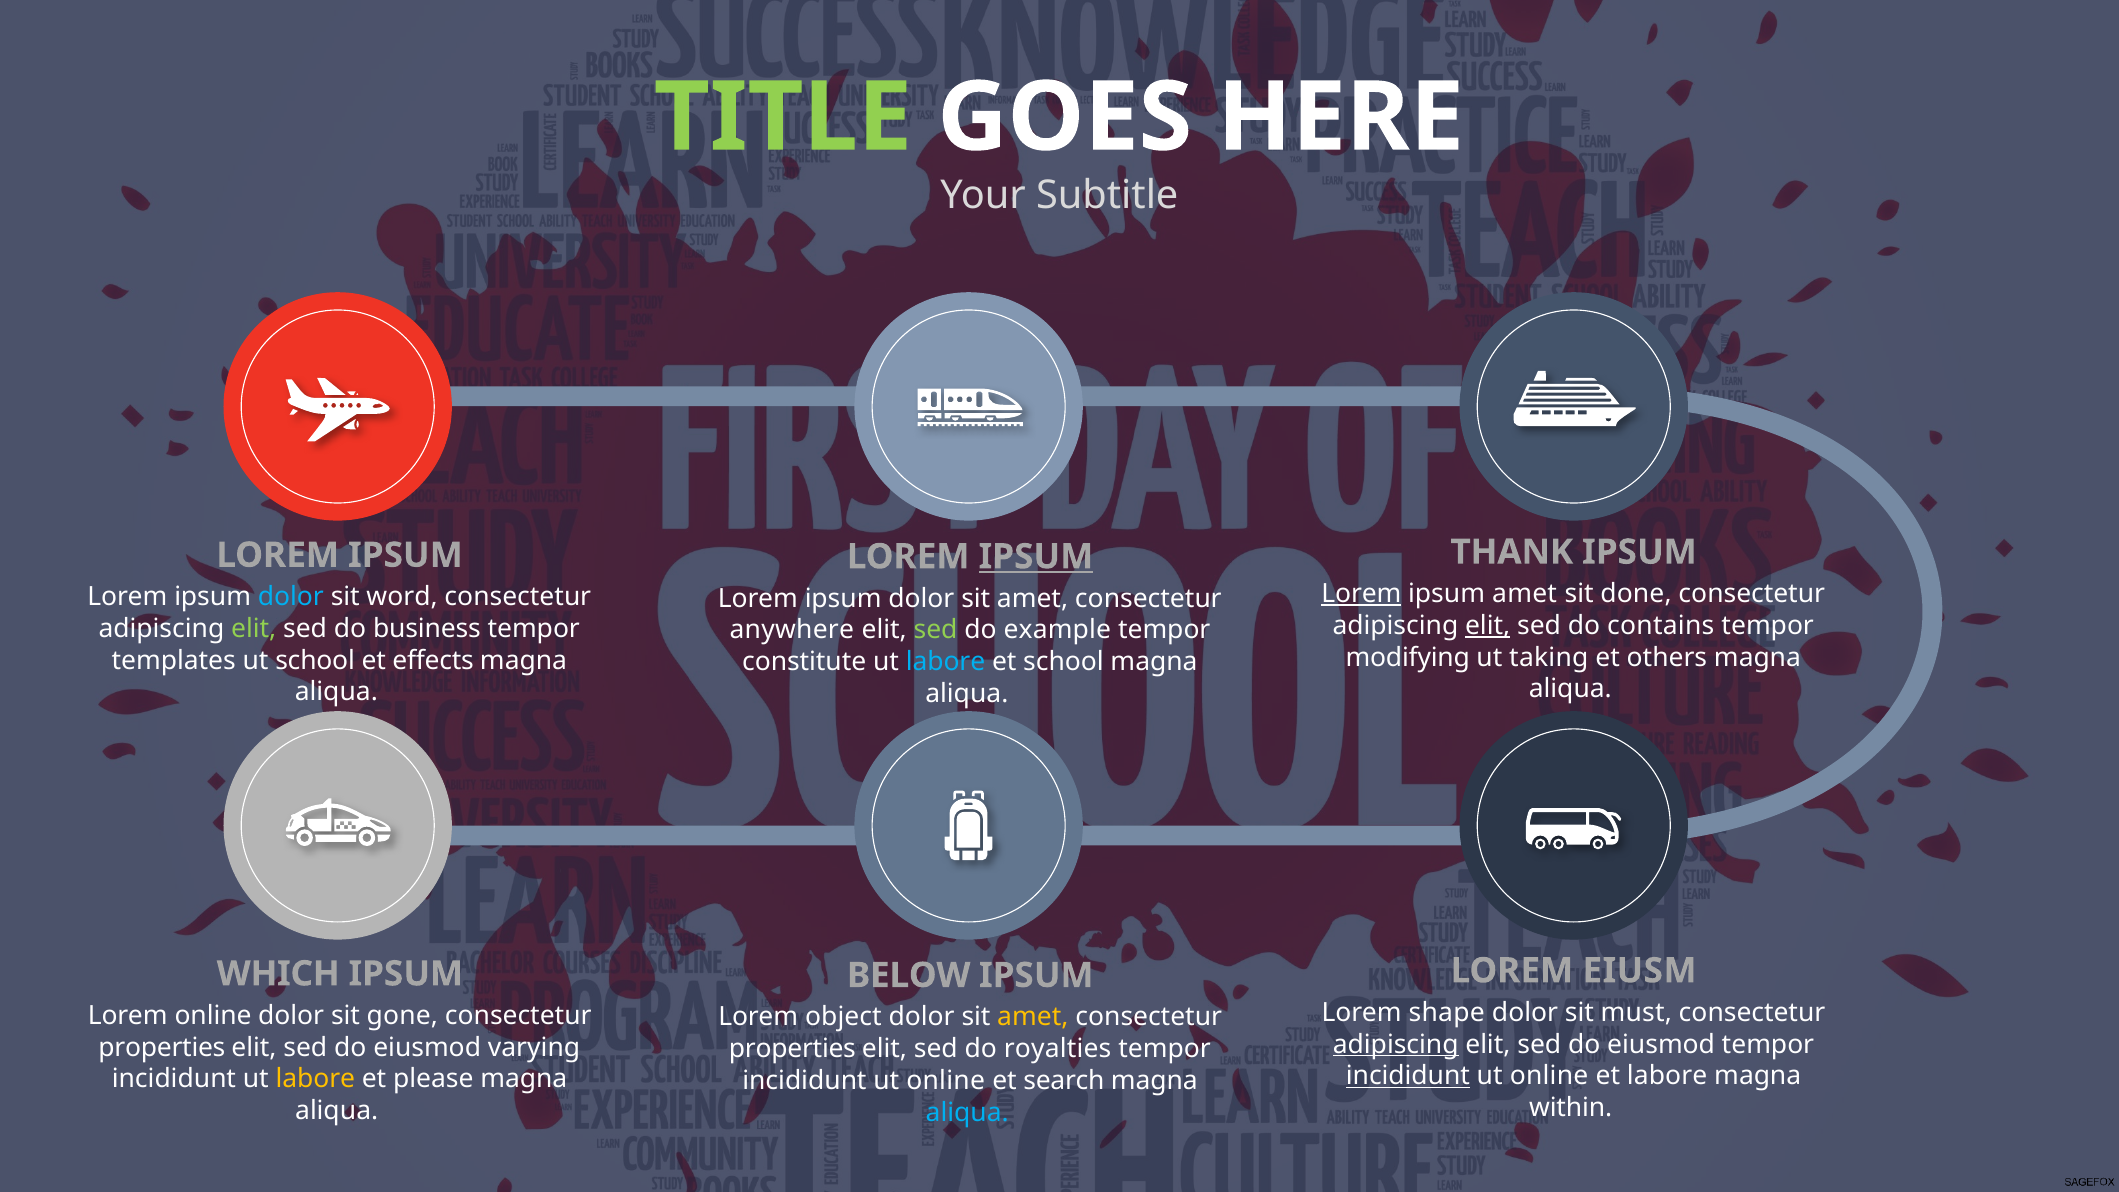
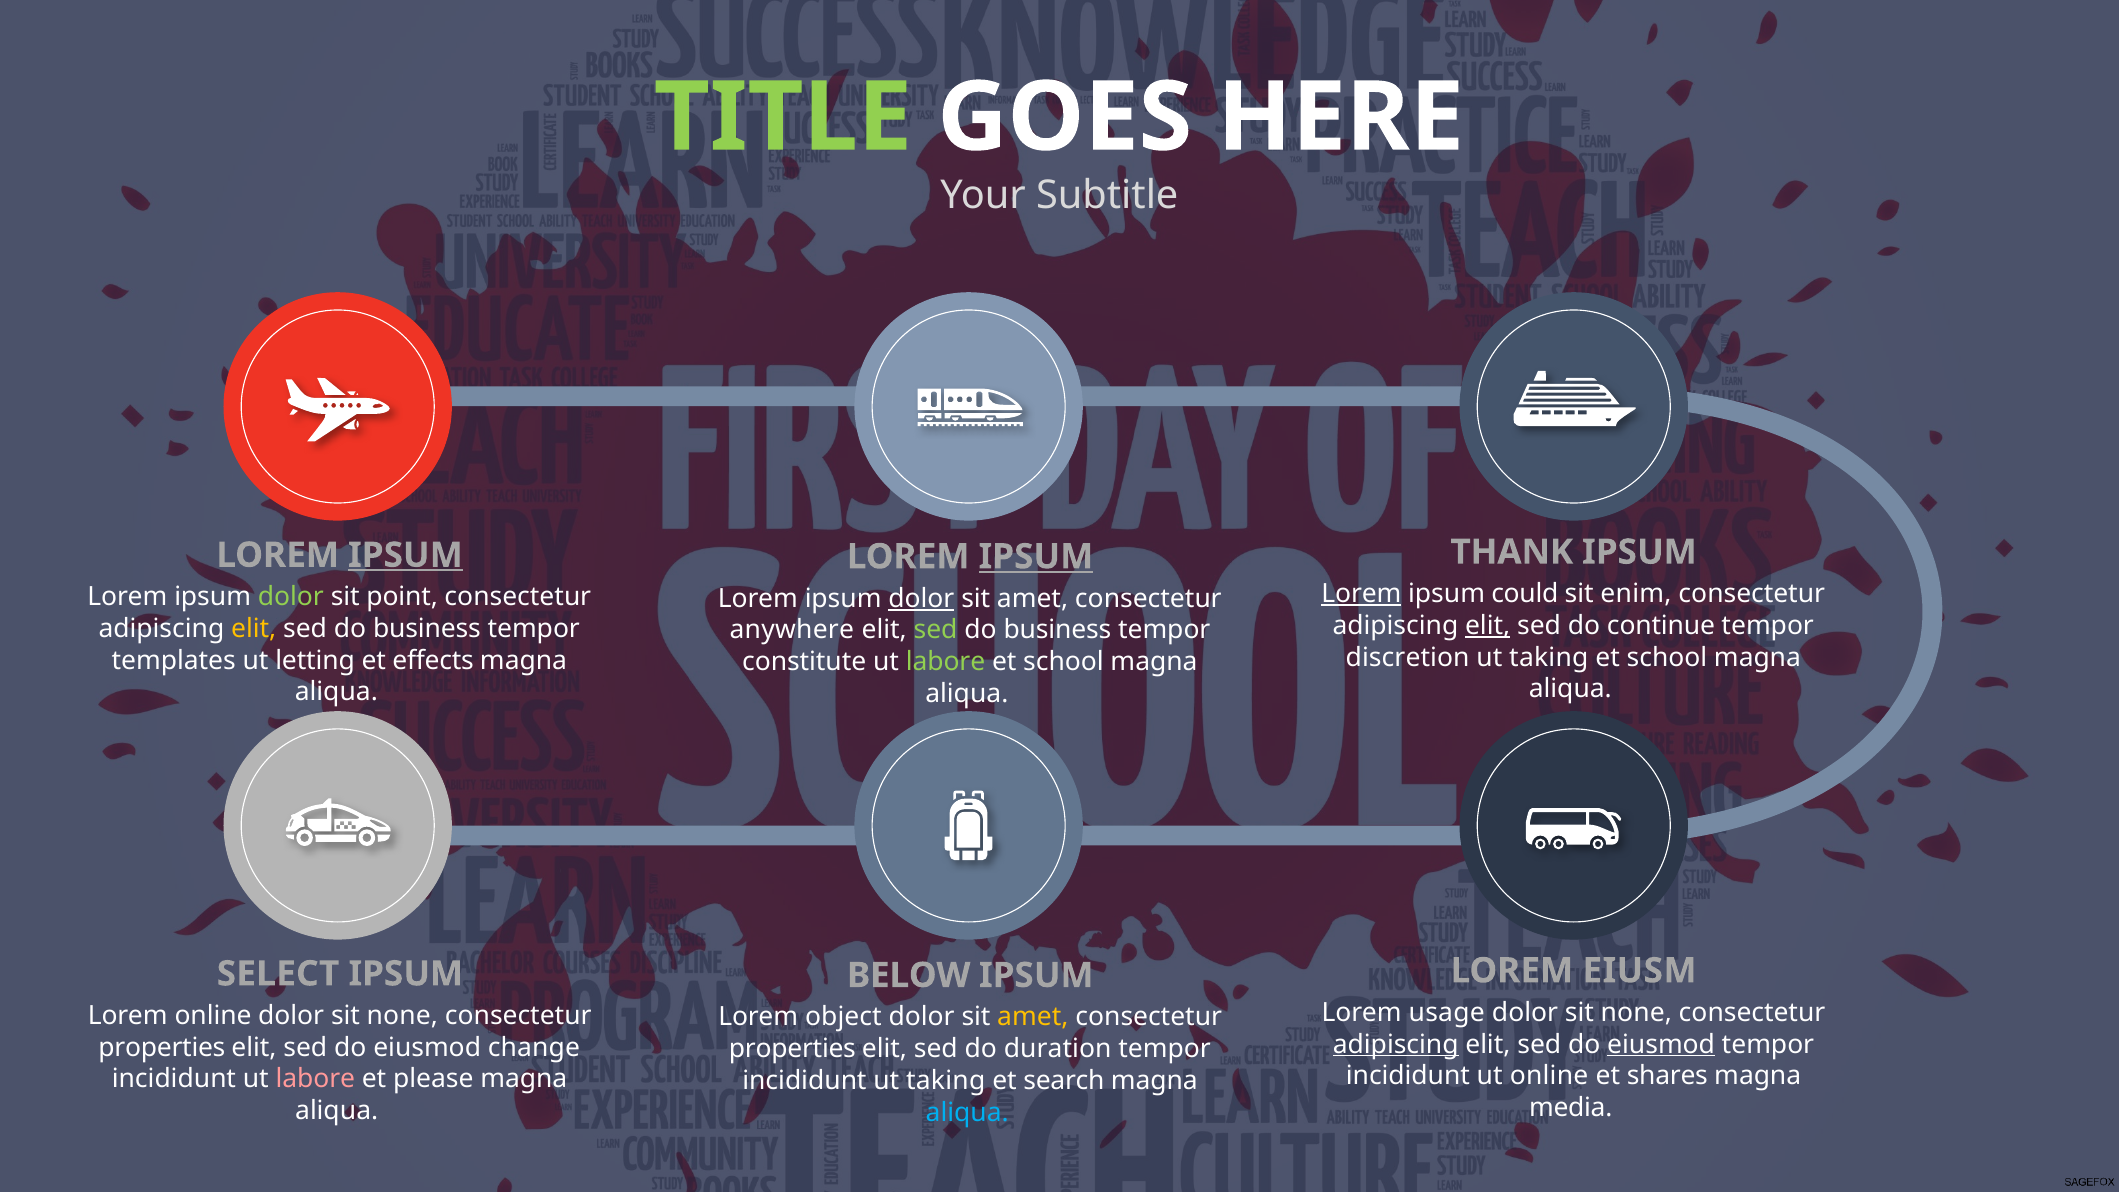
IPSUM underline: none -> present (405, 555)
ipsum amet: amet -> could (1525, 594)
done: done -> enim (1636, 594)
dolor colour: light blue -> light green (291, 597)
word: word -> point (402, 597)
dolor underline: none -> present (921, 598)
contains: contains -> continue (1661, 626)
elit colour: light green -> yellow (254, 629)
example: example -> business (1057, 630)
modifying: modifying -> discretion (1408, 657)
others: others -> school (1667, 657)
ut school: school -> letting (315, 660)
labore colour: light blue -> light green (946, 662)
WHICH: WHICH -> SELECT (278, 974)
shape: shape -> usage (1447, 1012)
must: must -> none (1636, 1012)
gone: gone -> none (402, 1016)
eiusmod underline: none -> present (1661, 1044)
varying: varying -> change (534, 1047)
royalties: royalties -> duration (1058, 1049)
incididunt underline: present -> none (1408, 1076)
et labore: labore -> shares (1667, 1076)
labore colour: yellow -> pink (315, 1079)
online: online -> taking (946, 1081)
within: within -> media (1571, 1108)
